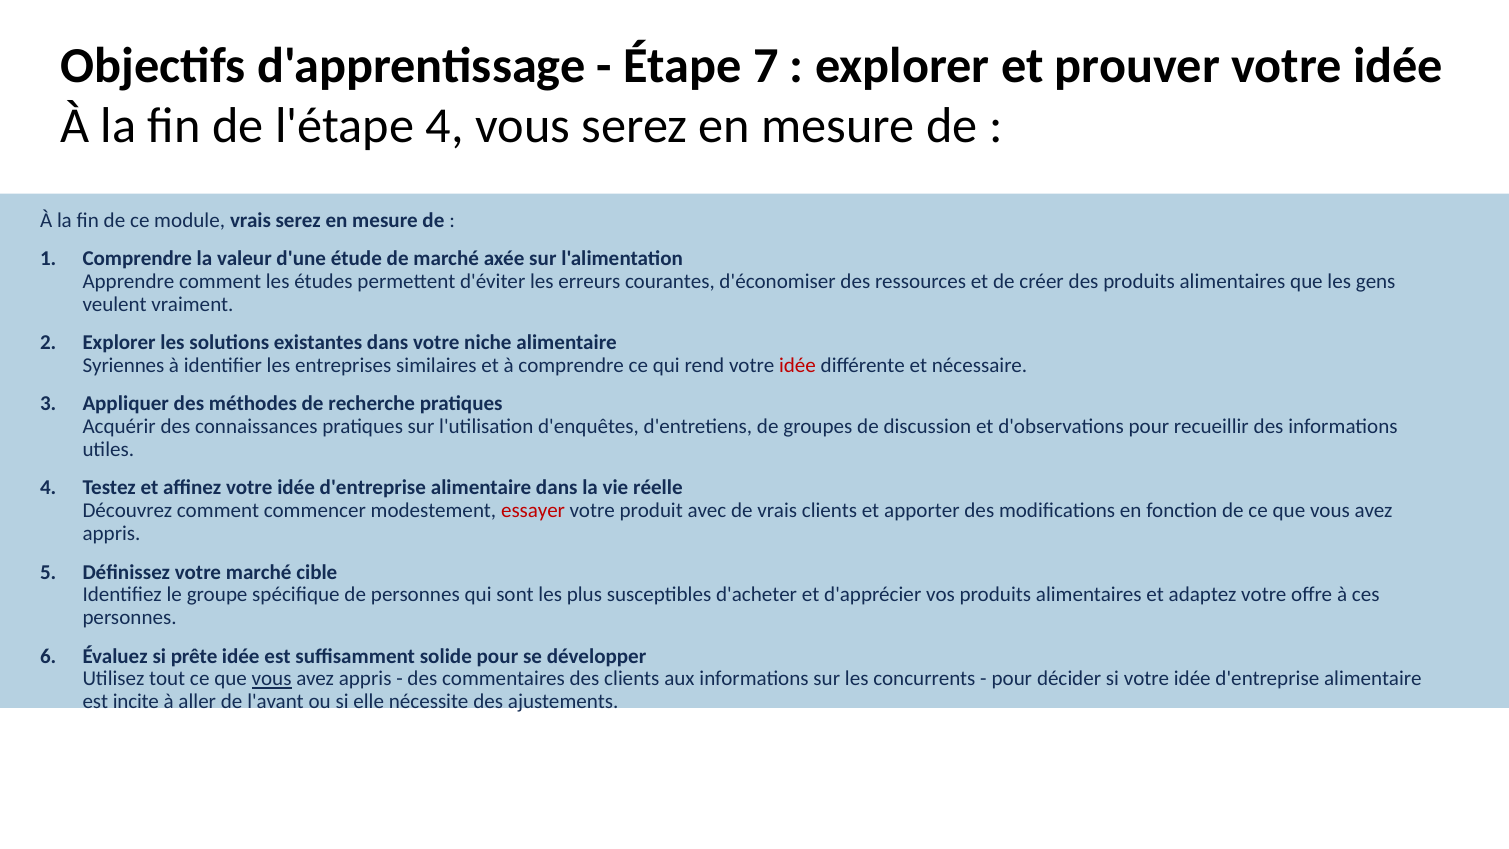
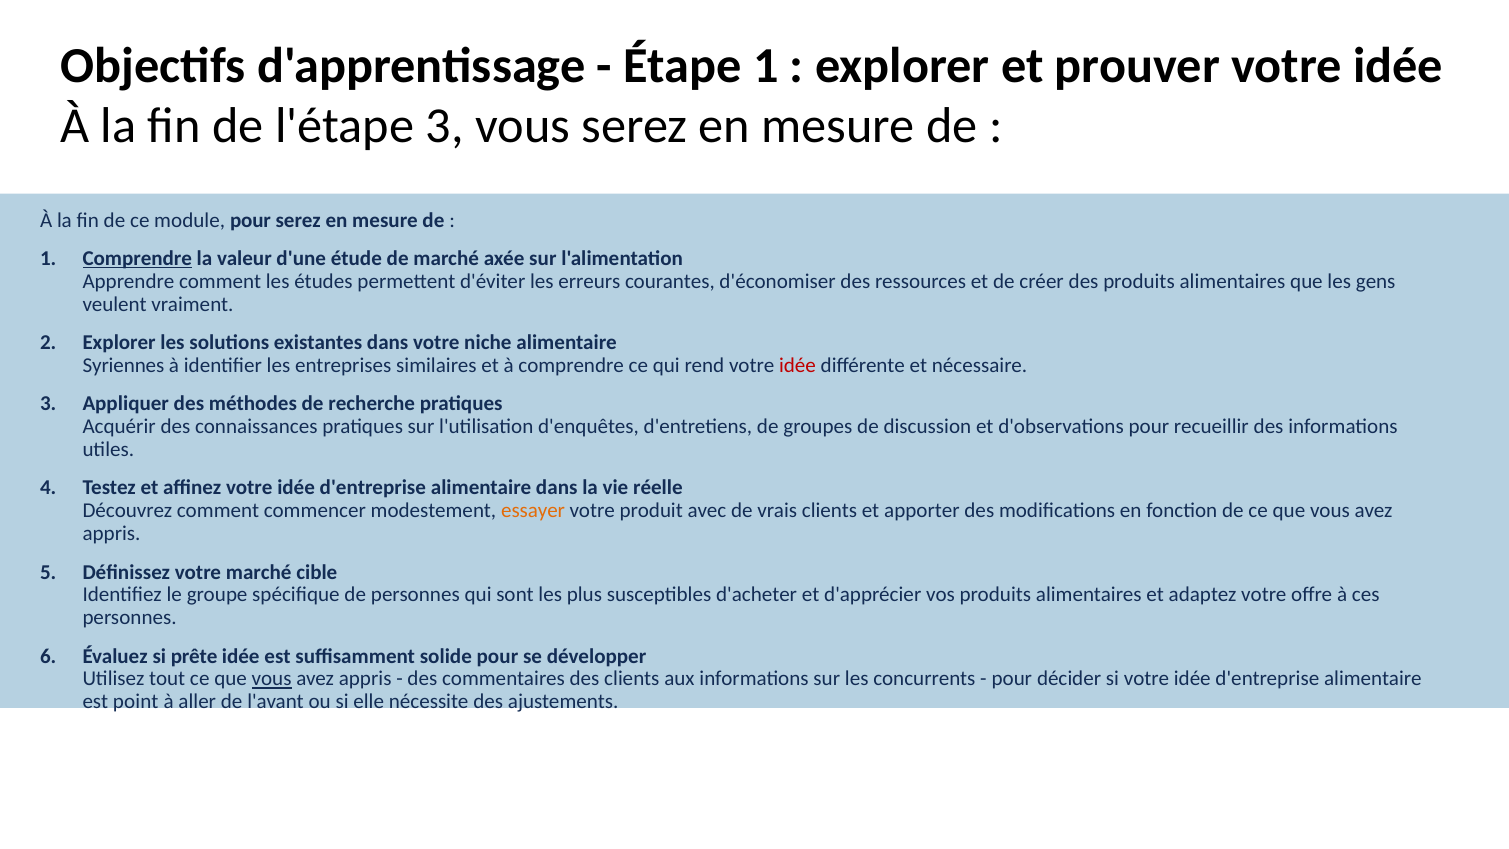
Étape 7: 7 -> 1 (766, 66)
l'étape 4: 4 -> 3 (445, 126)
module vrais: vrais -> pour (250, 220)
Comprendre underline: none -> present (137, 259)
essayer colour: red -> orange (533, 511)
incite: incite -> point (136, 701)
